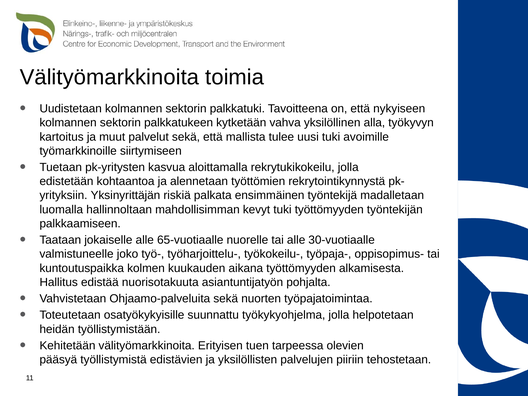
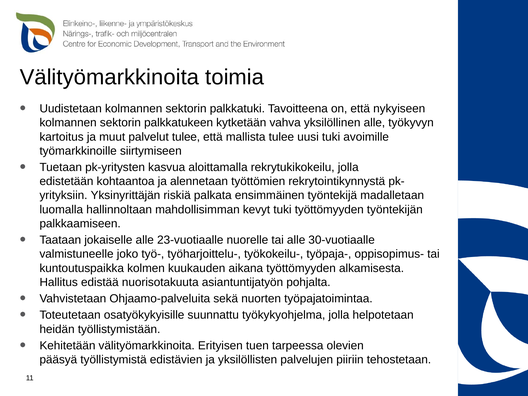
yksilöllinen alla: alla -> alle (374, 123)
palvelut sekä: sekä -> tulee (186, 137)
65-vuotiaalle: 65-vuotiaalle -> 23-vuotiaalle (190, 240)
